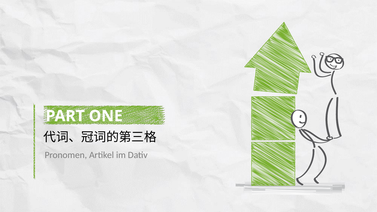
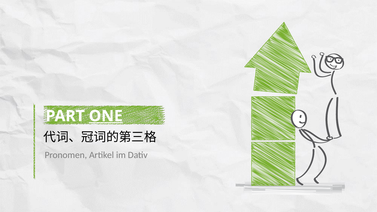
ONE underline: none -> present (106, 116)
